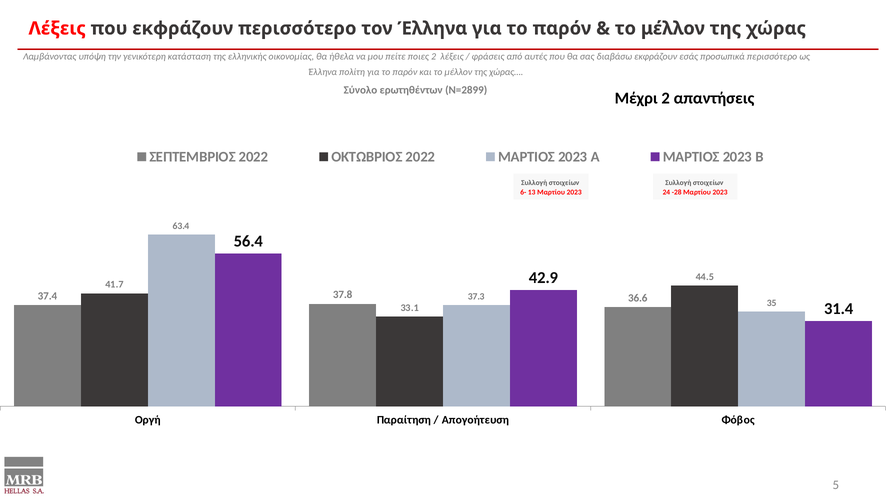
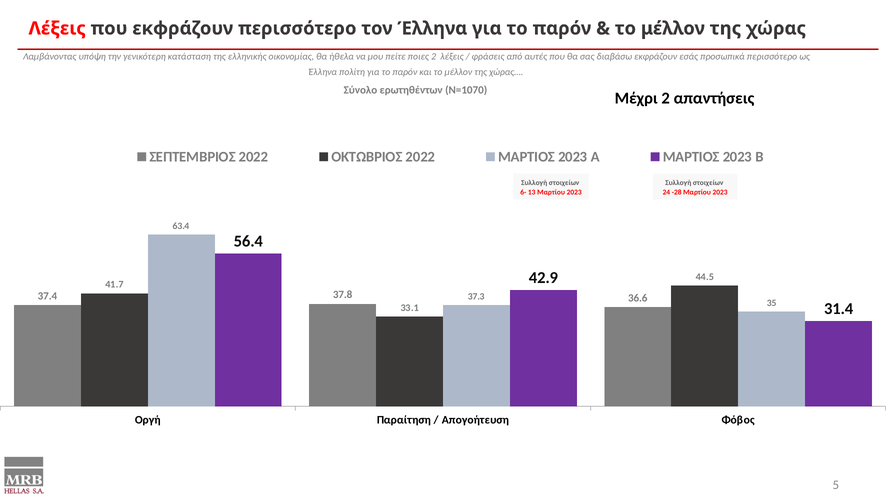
Ν=2899: Ν=2899 -> Ν=1070 (466, 90)
